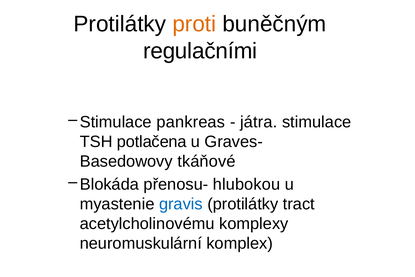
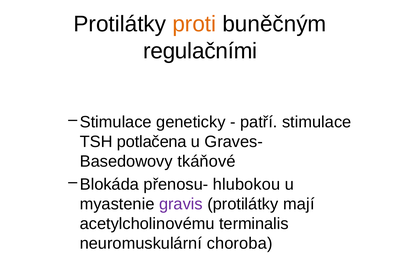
pankreas: pankreas -> geneticky (191, 122)
játra: játra -> patří (259, 122)
gravis colour: blue -> purple (181, 204)
tract: tract -> mají (299, 204)
komplexy: komplexy -> terminalis (254, 224)
komplex: komplex -> choroba (240, 243)
